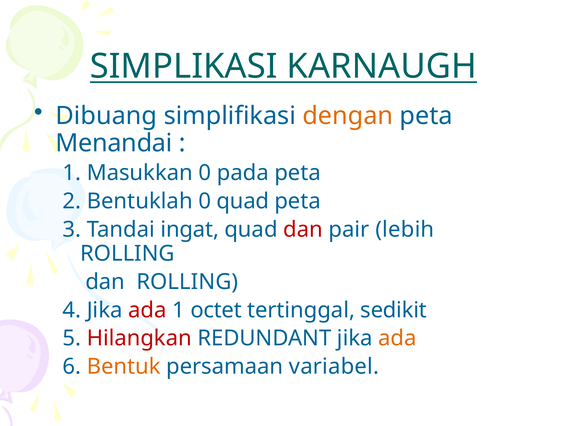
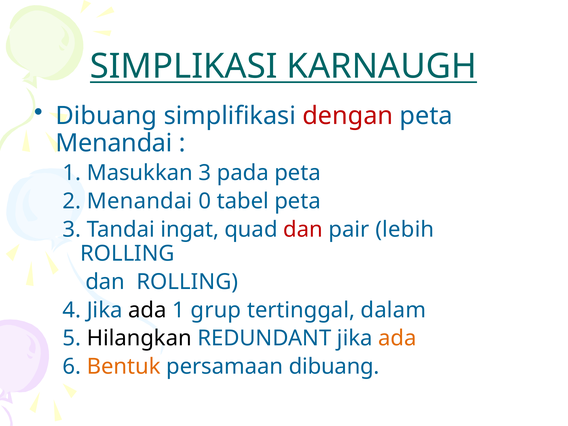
dengan colour: orange -> red (348, 116)
Masukkan 0: 0 -> 3 (205, 173)
2 Bentuklah: Bentuklah -> Menandai (140, 201)
0 quad: quad -> tabel (243, 201)
ada colour: red -> black (147, 310)
octet: octet -> grup (216, 310)
sedikit: sedikit -> dalam (393, 310)
Hilangkan colour: red -> black (139, 338)
persamaan variabel: variabel -> dibuang (334, 367)
